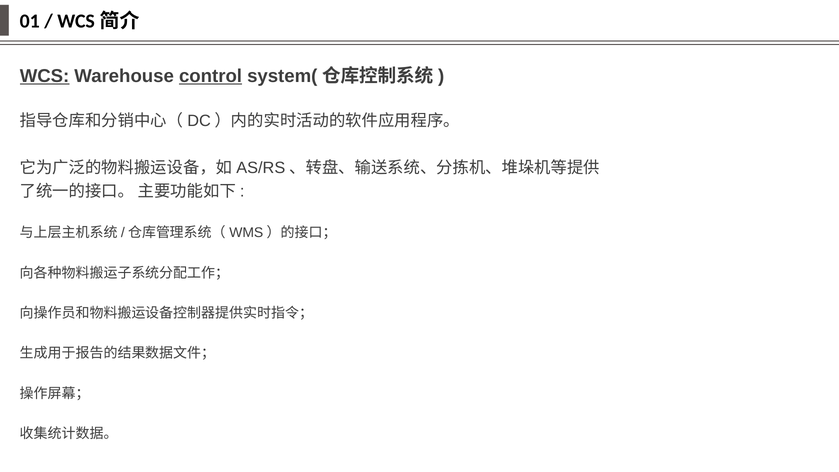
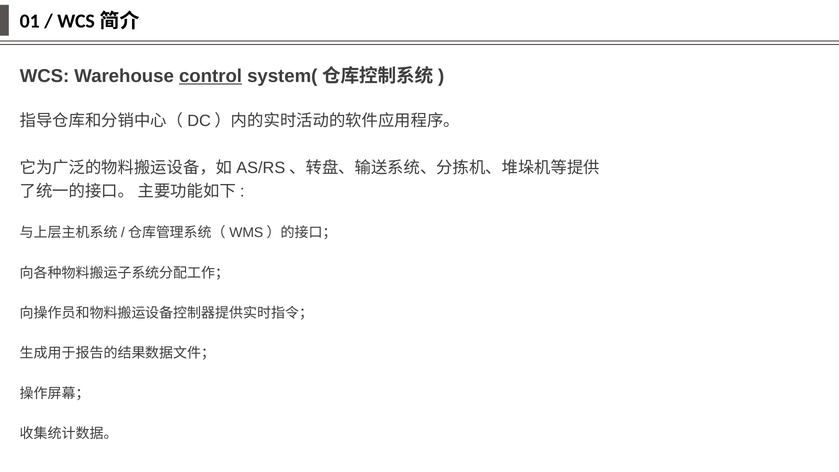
WCS underline: present -> none (45, 76)
